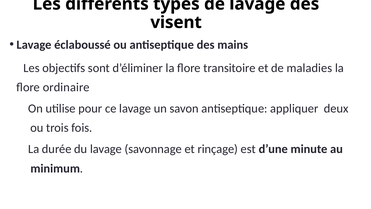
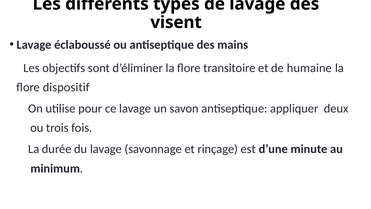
maladies: maladies -> humaine (309, 68)
ordinaire: ordinaire -> dispositif (66, 87)
